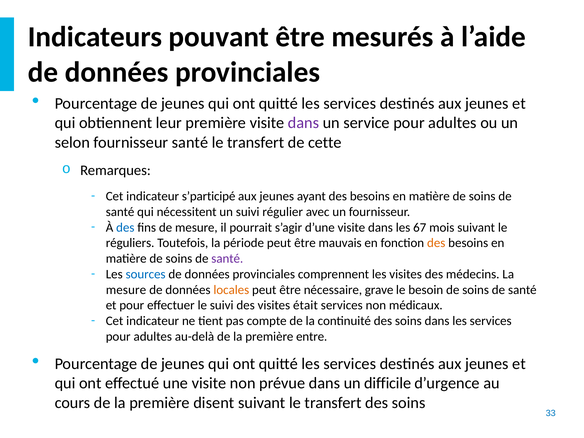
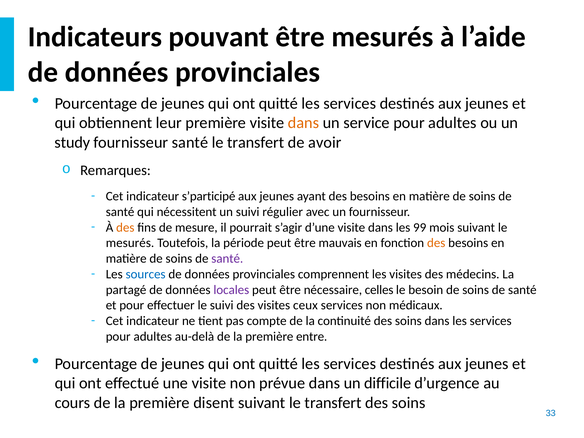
dans colour: purple -> orange (303, 123)
selon: selon -> study (72, 142)
cette: cette -> avoir (325, 142)
des colour: blue -> orange (125, 227)
67: 67 -> 99 (420, 227)
réguliers: réguliers -> mesurés (130, 243)
mesure: mesure -> partagé (126, 290)
locales colour: orange -> purple (231, 290)
grave: grave -> celles (379, 290)
était: était -> ceux (305, 305)
